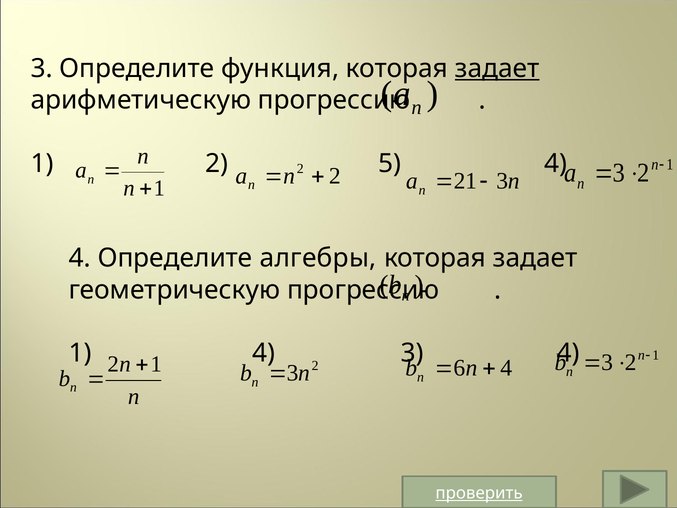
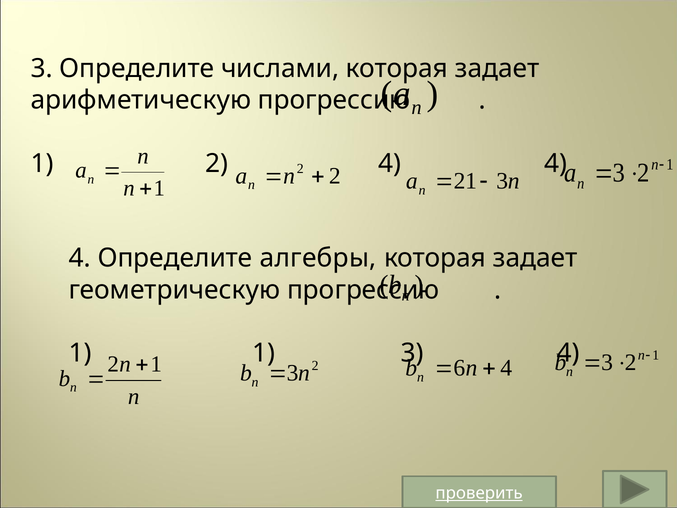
функция: функция -> числами (280, 68)
задает underline: present -> none (497, 68)
2 5: 5 -> 4 (390, 163)
1 4: 4 -> 1 (264, 353)
